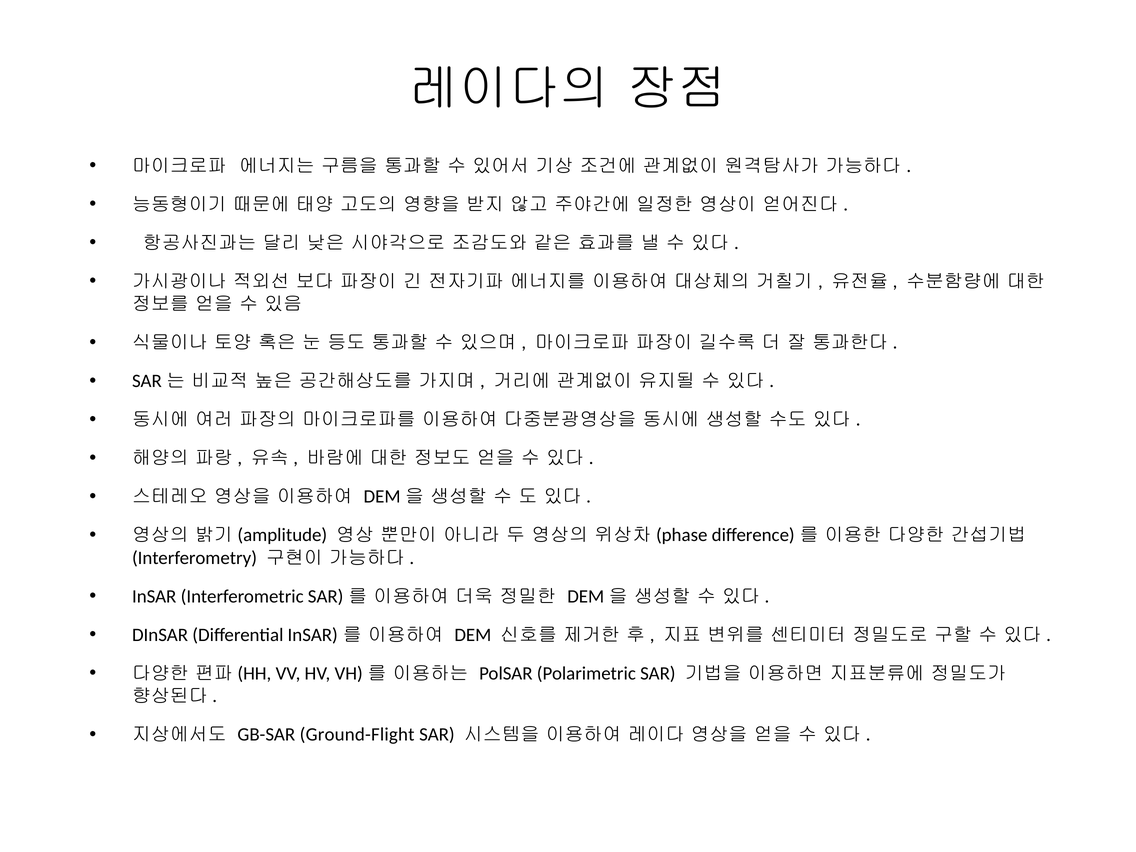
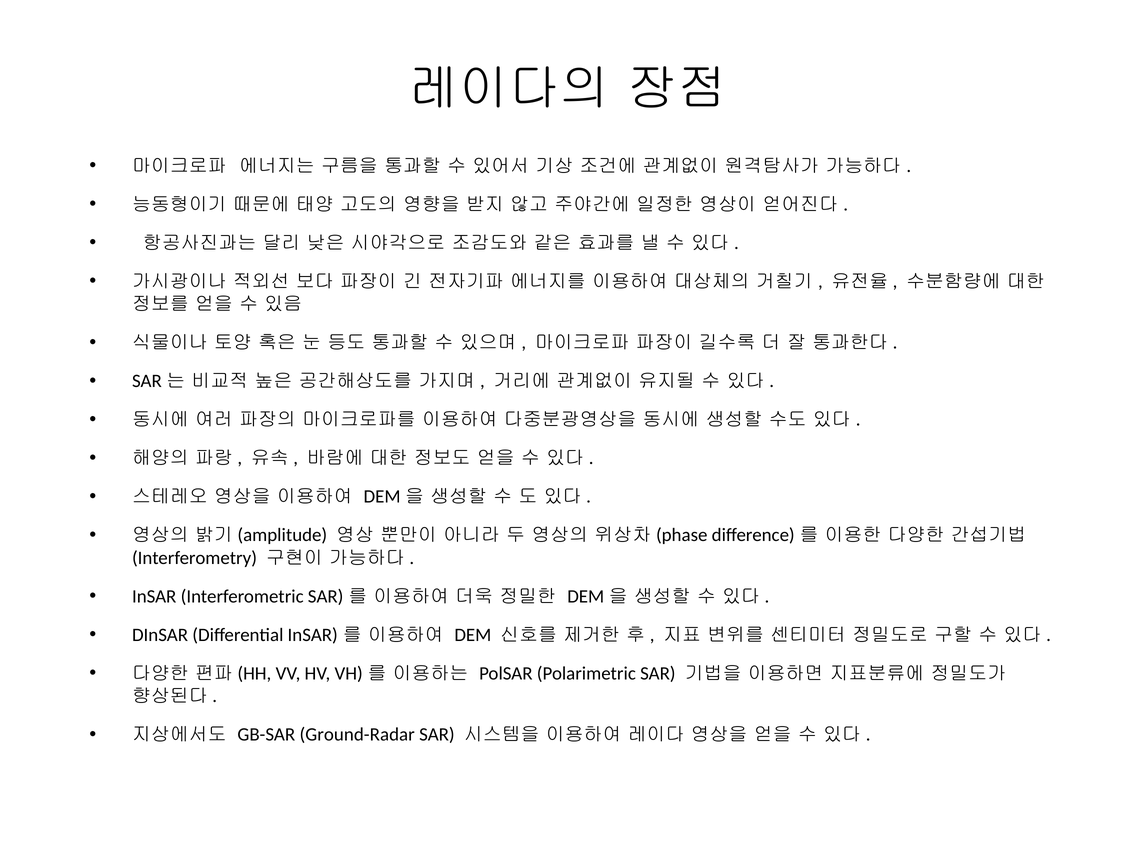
Ground-Flight: Ground-Flight -> Ground-Radar (357, 735)
